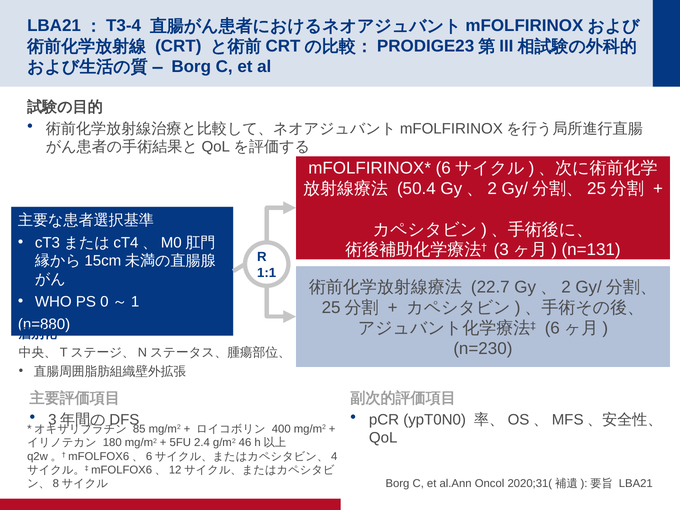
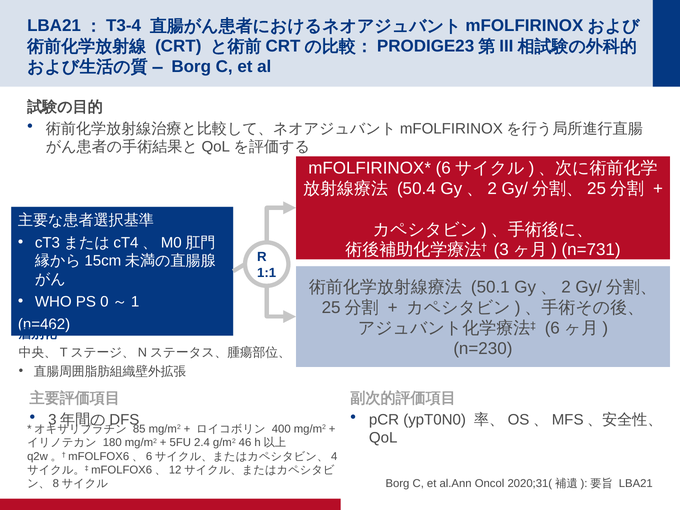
n=131: n=131 -> n=731 (591, 250)
22.7: 22.7 -> 50.1 (490, 287)
n=880: n=880 -> n=462 (44, 324)
